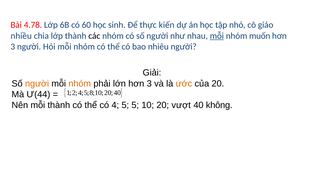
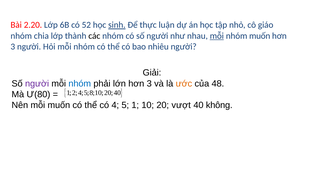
4.78: 4.78 -> 2.20 (33, 25)
60: 60 -> 52 (86, 25)
sinh underline: none -> present (117, 25)
kiến: kiến -> luận (167, 25)
nhiều: nhiều -> nhóm (21, 36)
người colour: orange -> purple (37, 83)
nhóm colour: orange -> blue (80, 83)
của 20: 20 -> 48 (218, 83)
Ư(44: Ư(44 -> Ư(80 (38, 94)
mỗi thành: thành -> muốn (59, 105)
5 5: 5 -> 1 (135, 105)
